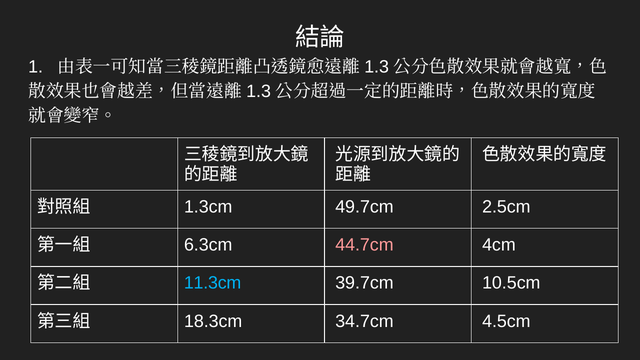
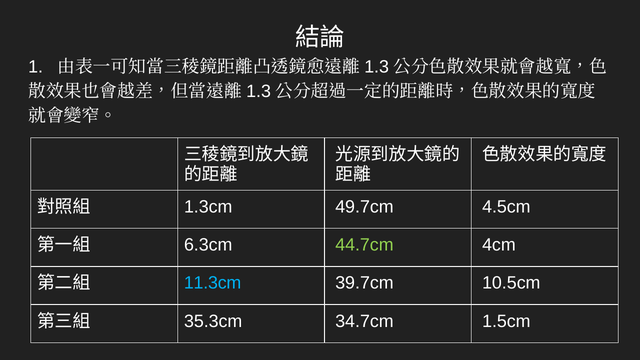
2.5cm: 2.5cm -> 4.5cm (506, 207)
44.7cm colour: pink -> light green (364, 245)
18.3cm: 18.3cm -> 35.3cm (213, 321)
4.5cm: 4.5cm -> 1.5cm (506, 321)
